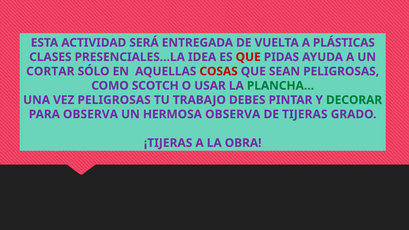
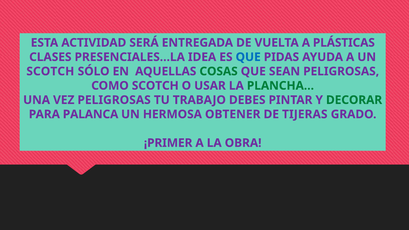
QUE colour: red -> blue (248, 57)
CORTAR: CORTAR -> SCOTCH (50, 71)
COSAS colour: red -> green (219, 71)
PARA OBSERVA: OBSERVA -> PALANCA (91, 114)
HERMOSA OBSERVA: OBSERVA -> OBTENER (233, 114)
¡TIJERAS: ¡TIJERAS -> ¡PRIMER (168, 143)
